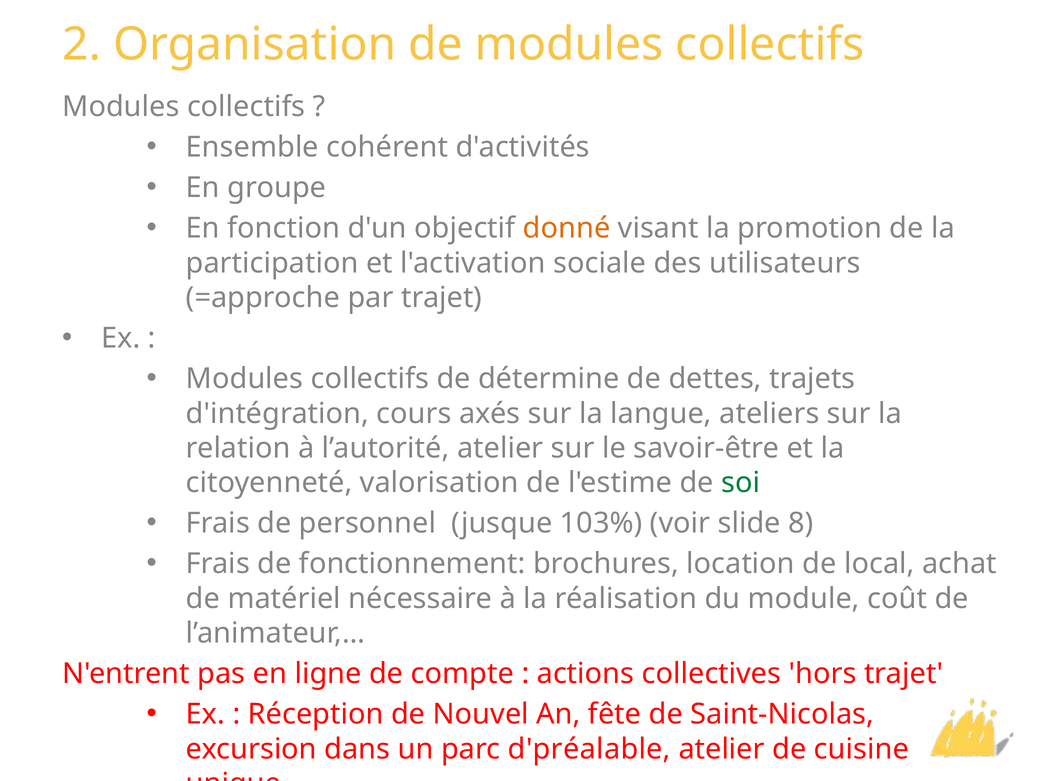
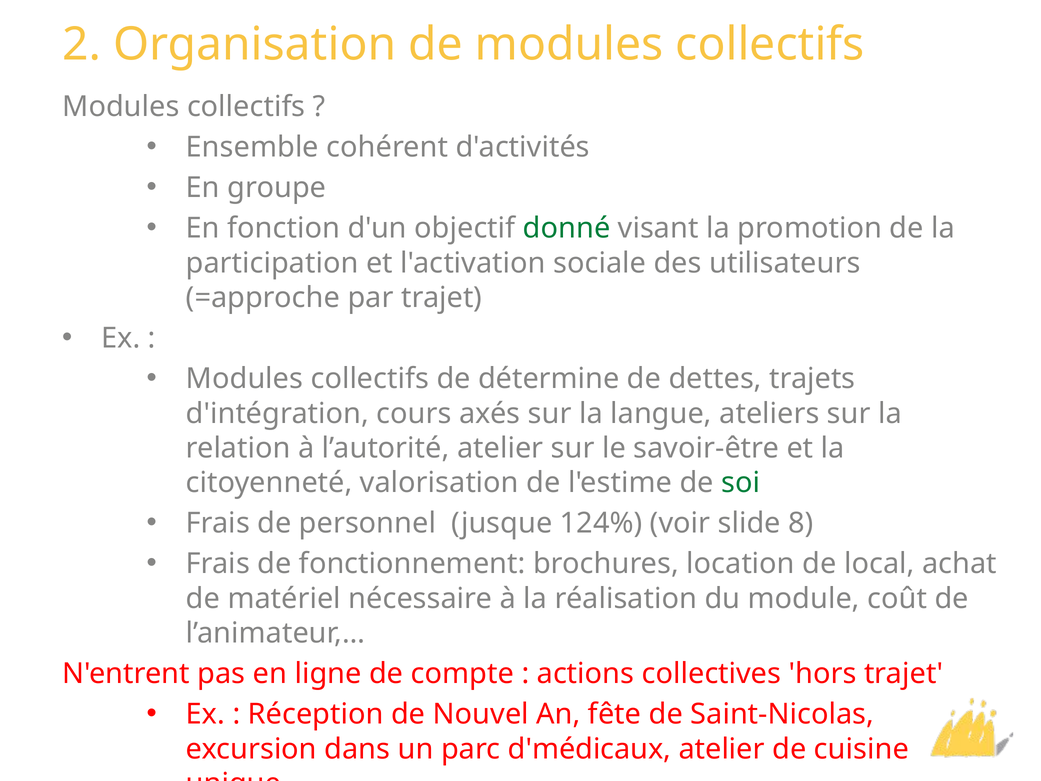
donné colour: orange -> green (567, 228)
103%: 103% -> 124% (601, 523)
d'préalable: d'préalable -> d'médicaux (590, 749)
